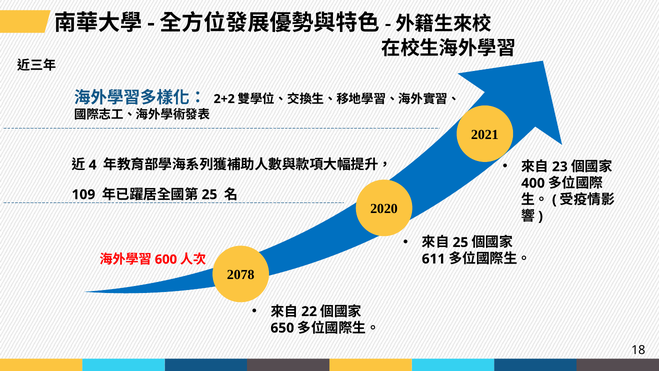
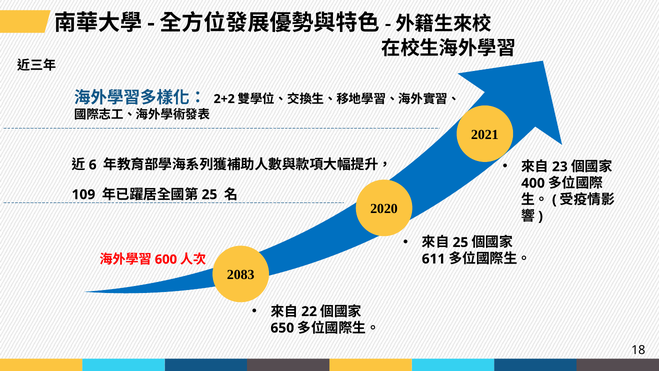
4: 4 -> 6 (93, 165)
2078: 2078 -> 2083 (241, 275)
